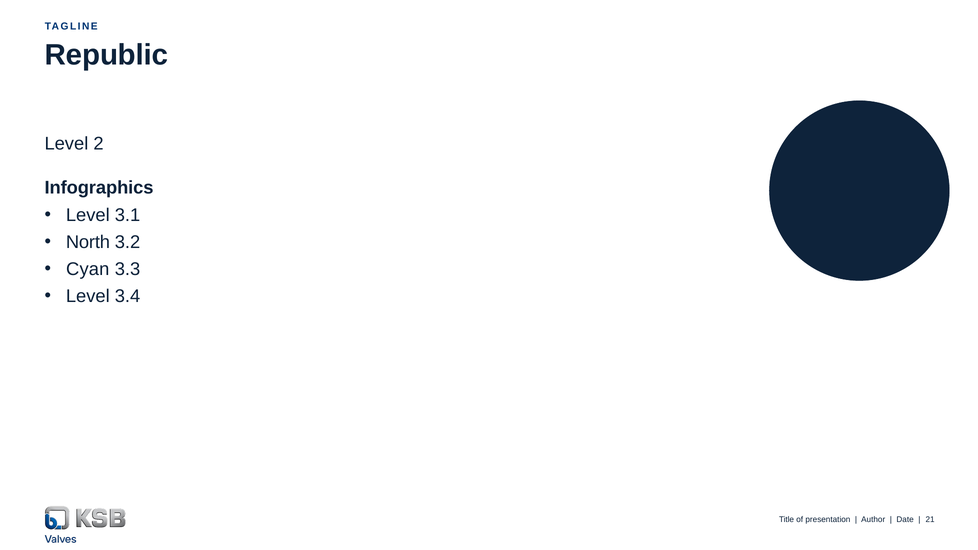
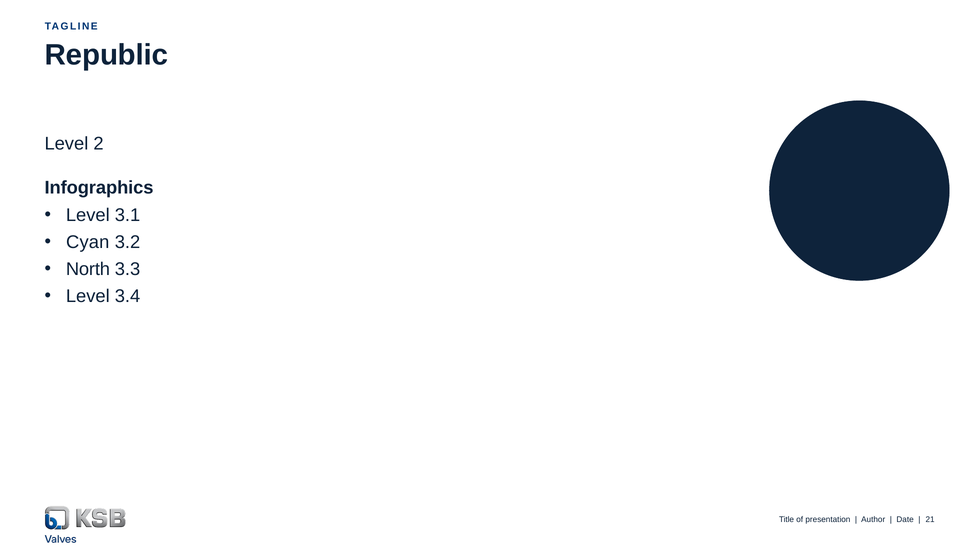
North: North -> Cyan (88, 242)
Cyan: Cyan -> North (88, 269)
